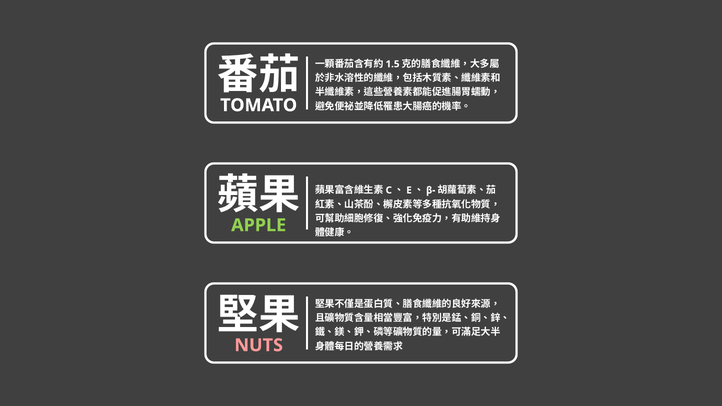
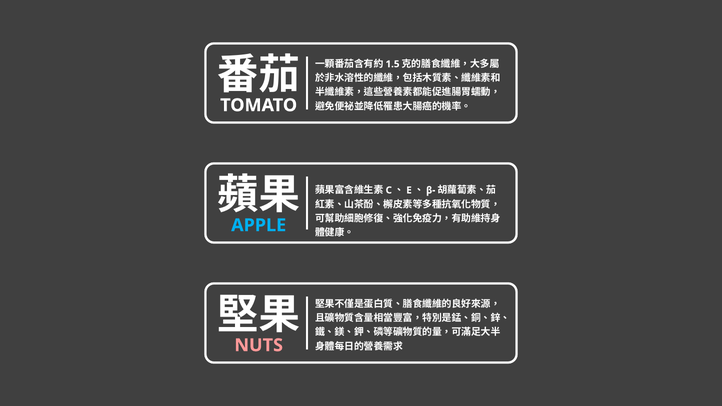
APPLE colour: light green -> light blue (259, 225)
